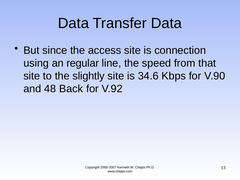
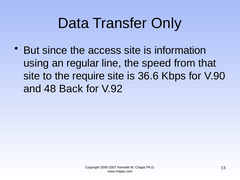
Transfer Data: Data -> Only (166, 23)
connection: connection -> information (180, 50)
slightly: slightly -> require (89, 76)
34.6: 34.6 -> 36.6 (148, 76)
